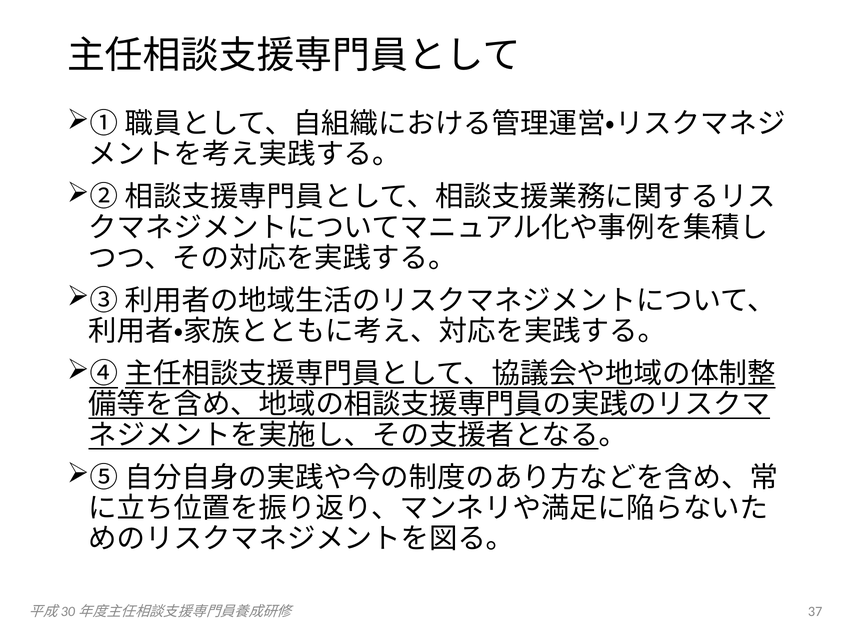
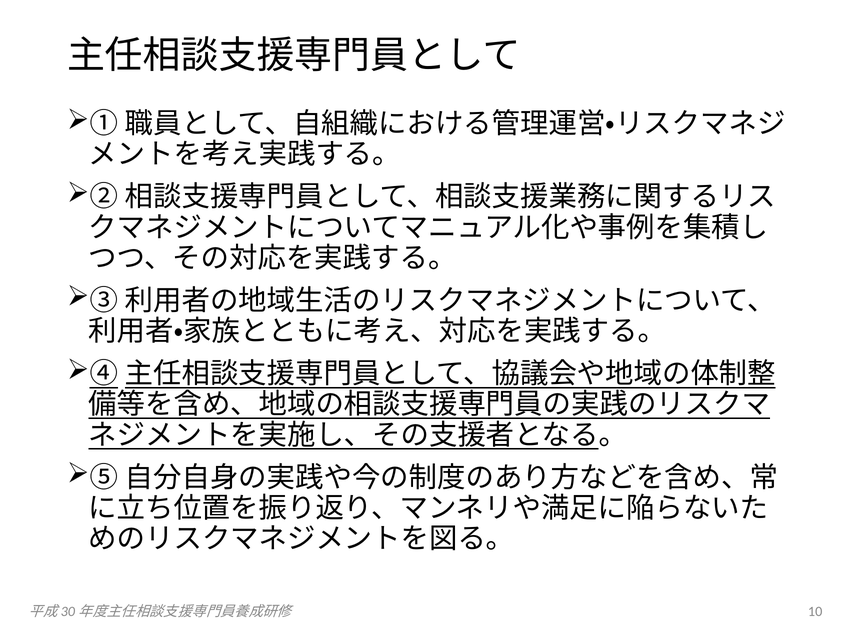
37: 37 -> 10 (815, 612)
